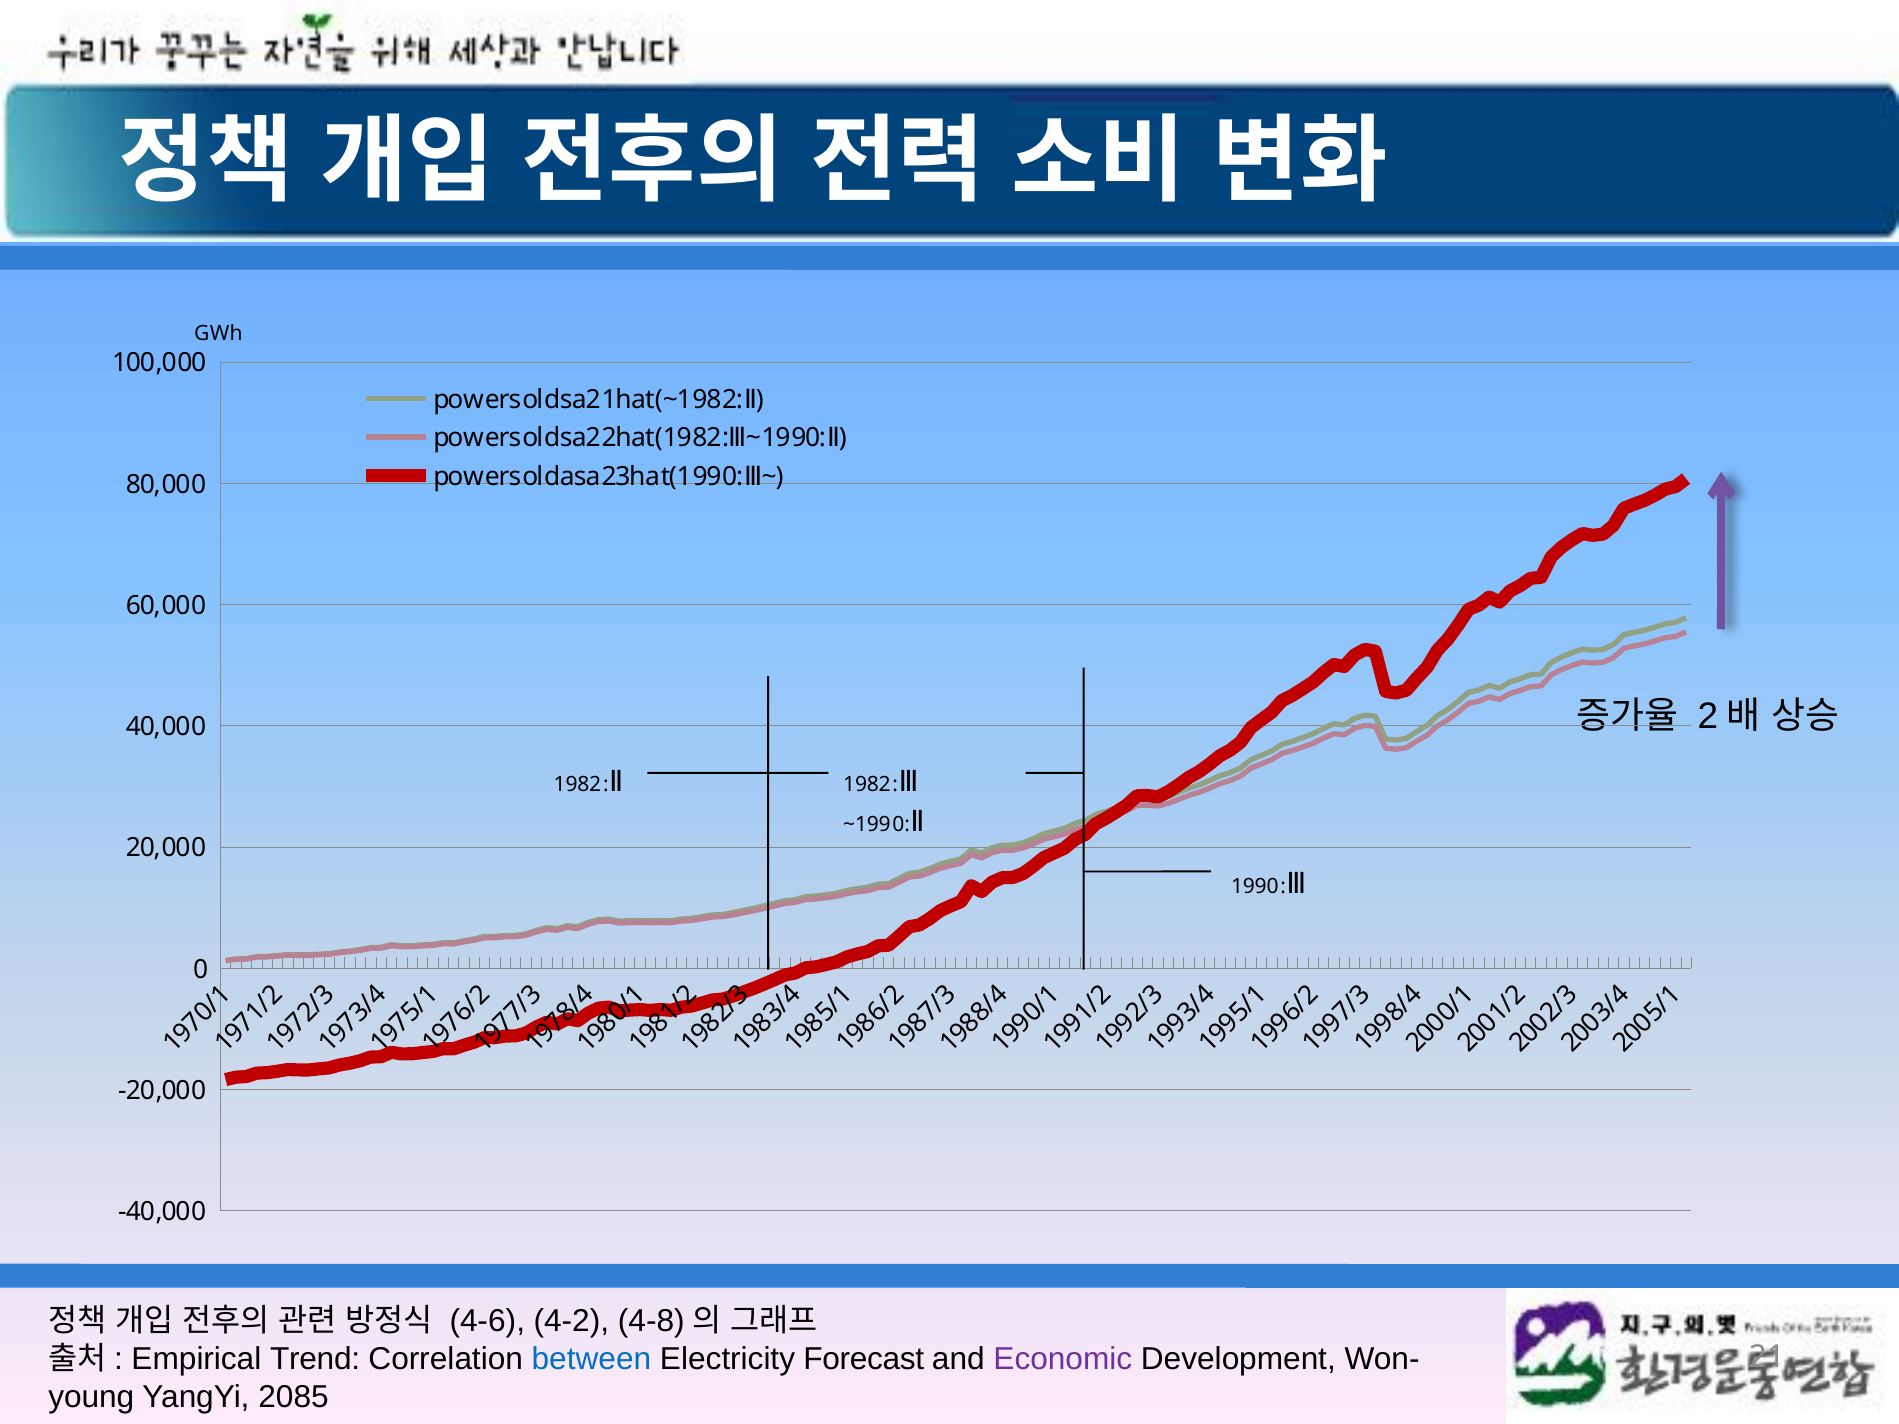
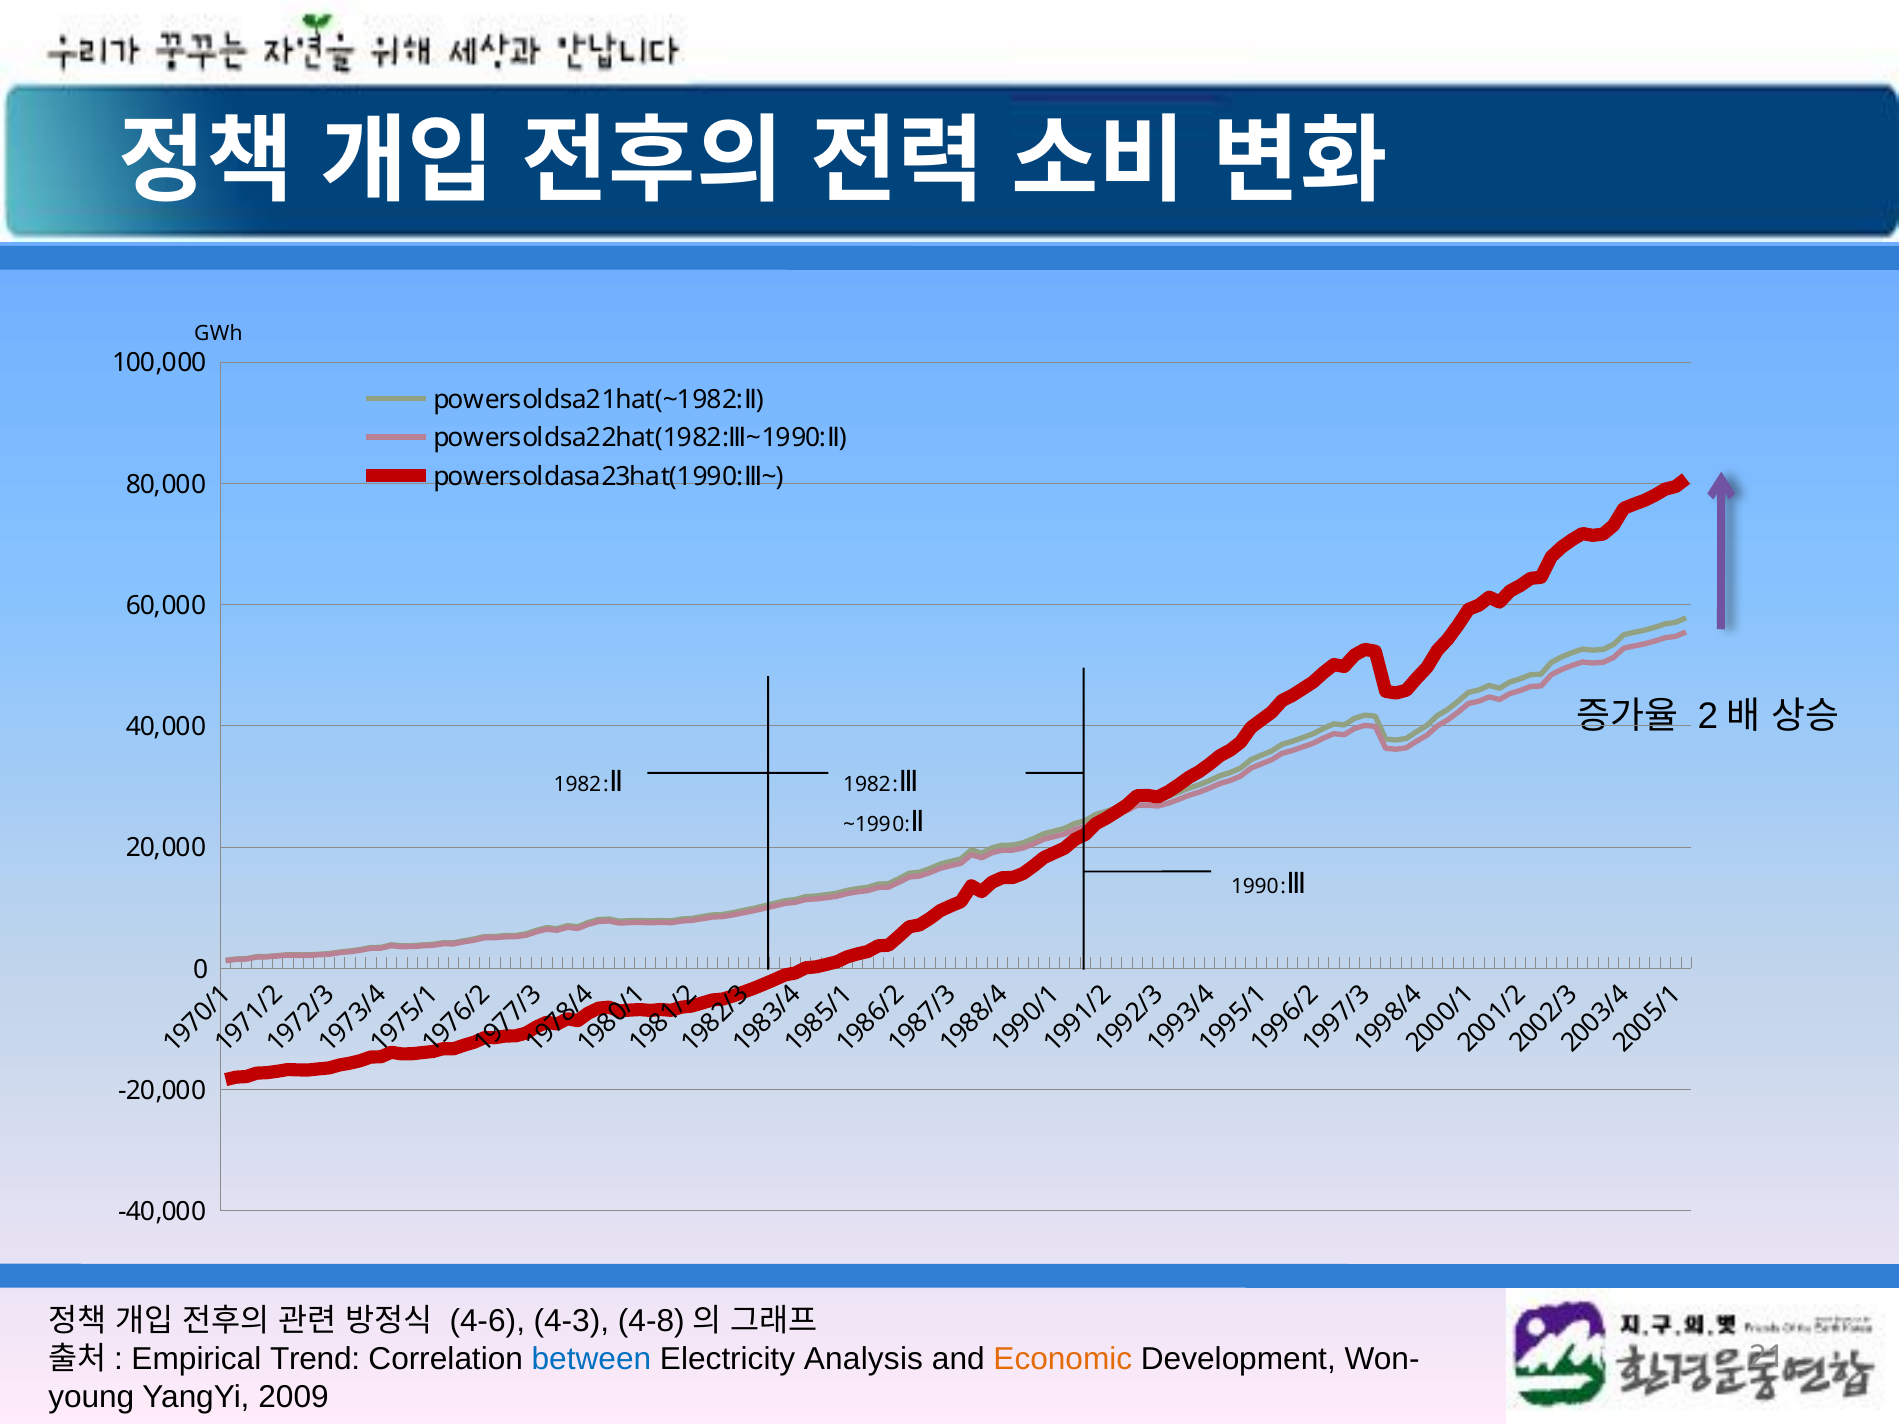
4-2: 4-2 -> 4-3 (571, 1321)
Forecast: Forecast -> Analysis (863, 1359)
Economic colour: purple -> orange (1063, 1359)
2085: 2085 -> 2009 (294, 1397)
